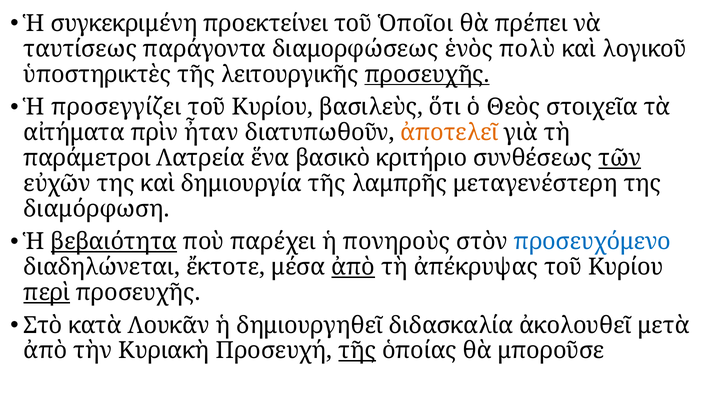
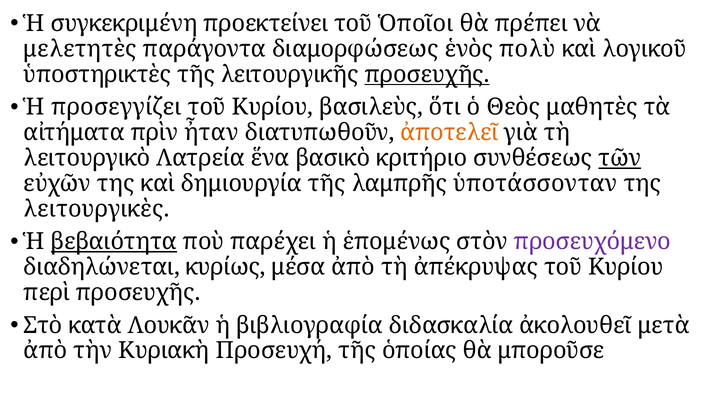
ταυτίσεως: ταυτίσεως -> μελετητὲς (80, 49)
στοιχεῖα: στοιχεῖα -> μαθητὲς (592, 107)
παράμετροι: παράμετροι -> λειτουργικὸ (87, 158)
μεταγενέστερη: μεταγενέστερη -> ὑποτάσσονταν (535, 183)
διαμόρφωση: διαμόρφωση -> λειτουργικὲς (97, 209)
πονηροὺς: πονηροὺς -> ἑπομένως (397, 242)
προσευχόμενο colour: blue -> purple (593, 242)
ἔκτοτε: ἔκτοτε -> κυρίως (226, 267)
ἀπὸ underline: present -> none (353, 267)
περὶ underline: present -> none (47, 293)
δημιουργηθεῖ: δημιουργηθεῖ -> βιβλιογραφία (310, 325)
τῆς underline: present -> none (357, 351)
